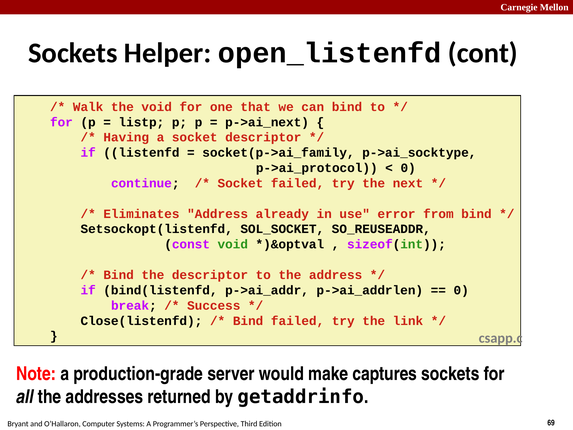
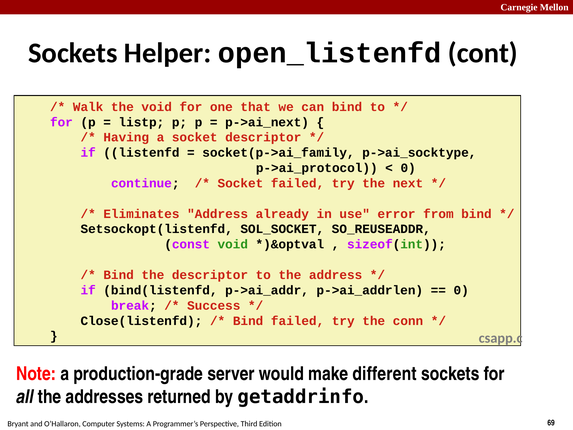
link: link -> conn (408, 321)
captures: captures -> different (385, 374)
